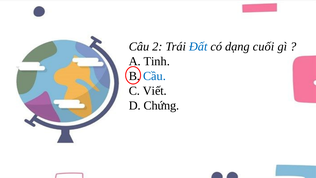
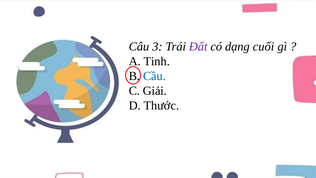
2: 2 -> 3 (157, 46)
Đất colour: blue -> purple (198, 46)
Viết: Viết -> Giải (155, 91)
Chứng: Chứng -> Thước (161, 105)
